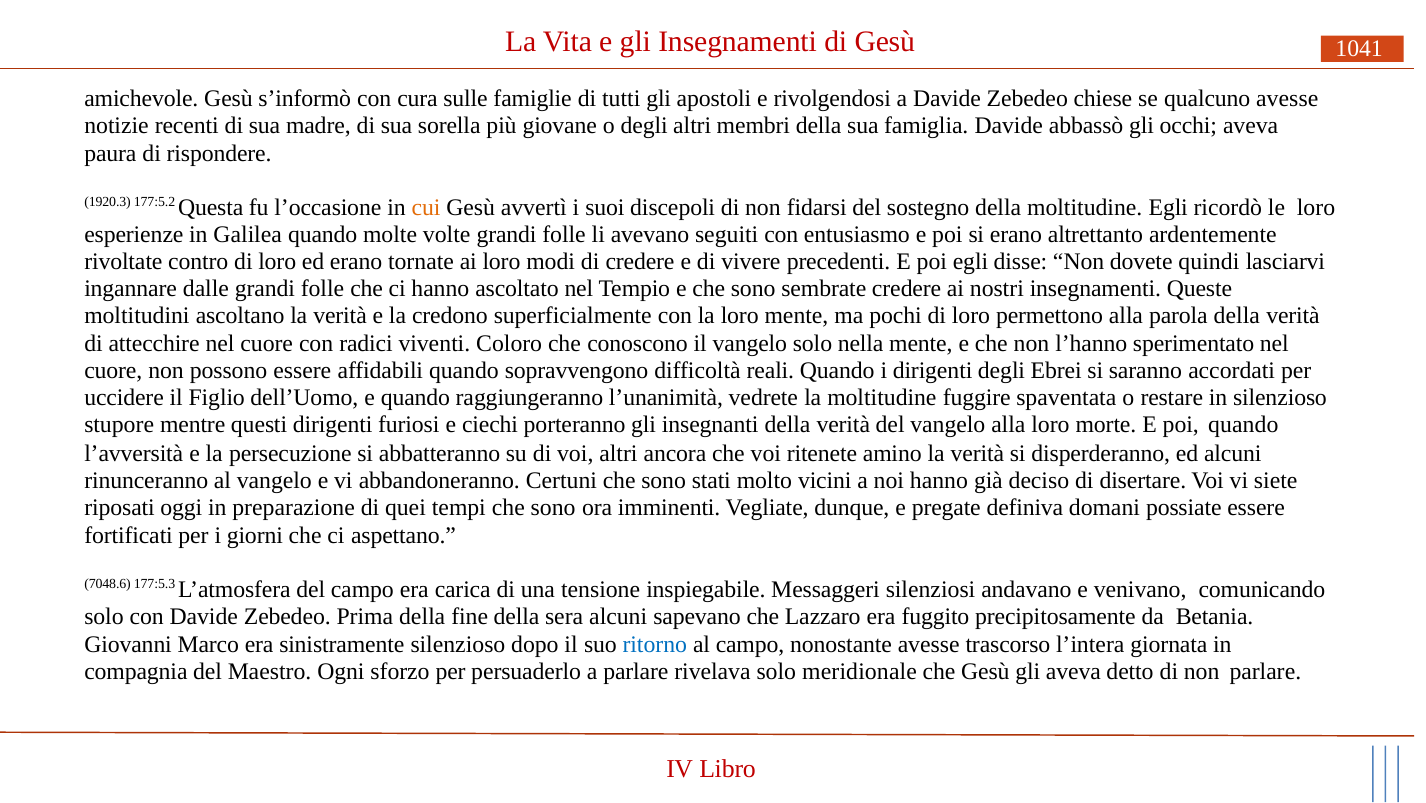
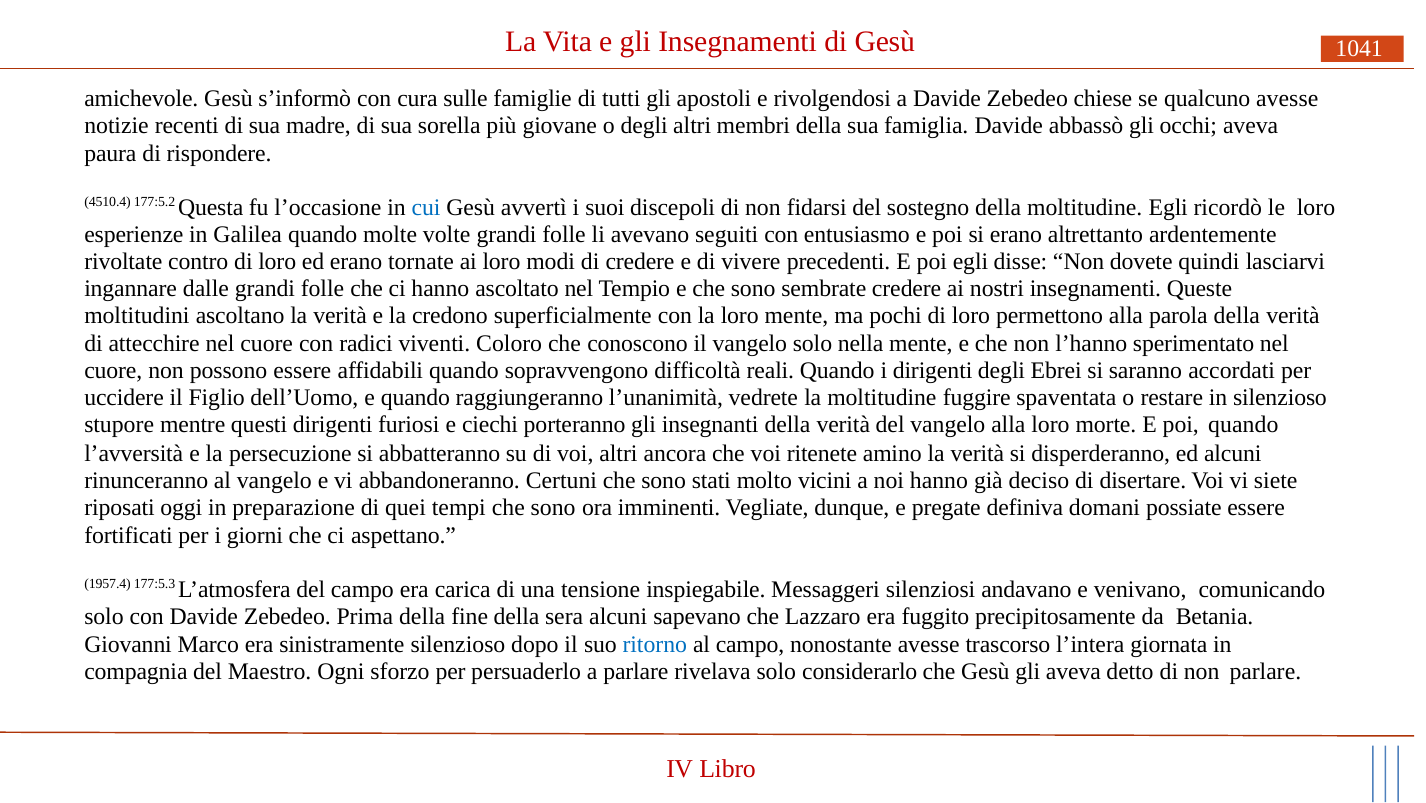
1920.3: 1920.3 -> 4510.4 (108, 202)
cui colour: orange -> blue (426, 208)
7048.6: 7048.6 -> 1957.4 (108, 584)
meridionale: meridionale -> considerarlo (860, 671)
